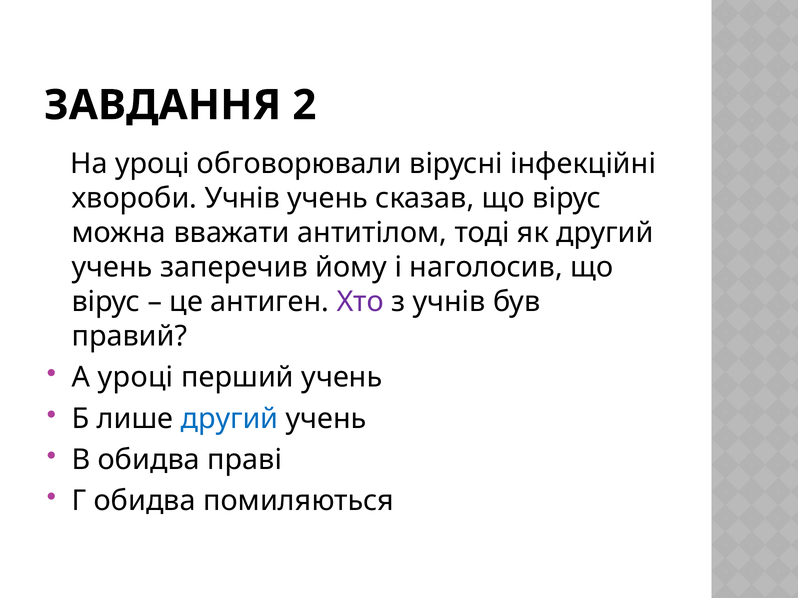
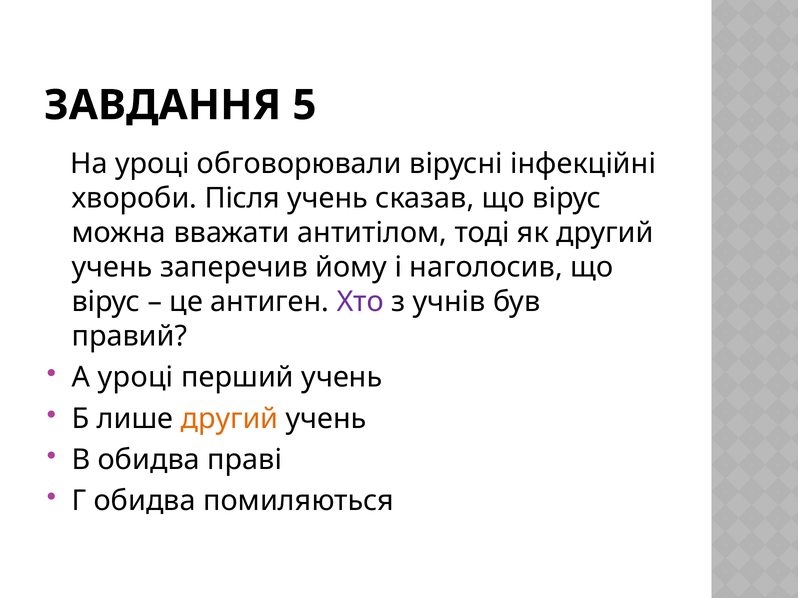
2: 2 -> 5 (304, 105)
хвороби Учнів: Учнів -> Після (242, 198)
другий colour: blue -> orange (229, 419)
